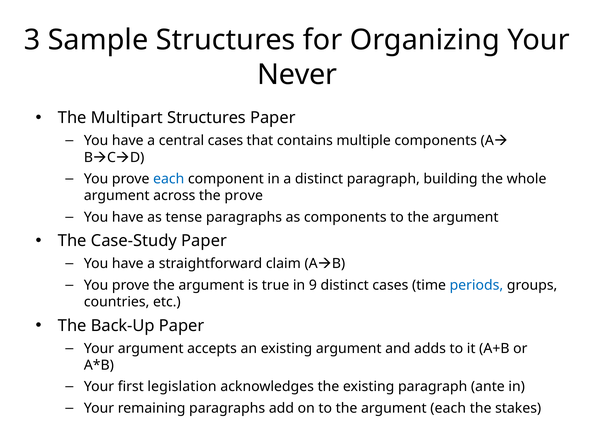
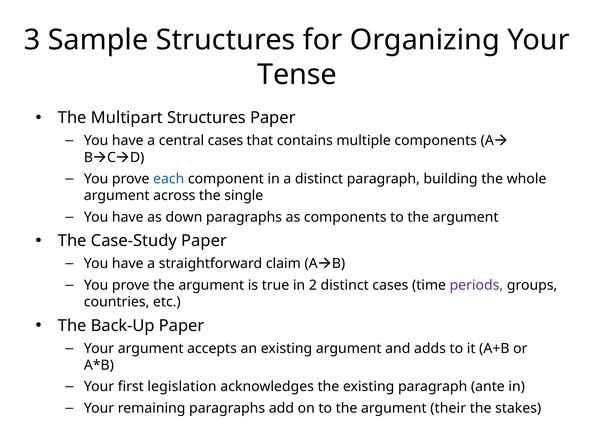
Never: Never -> Tense (297, 75)
the prove: prove -> single (244, 196)
tense: tense -> down (184, 217)
9: 9 -> 2 (313, 285)
periods colour: blue -> purple (476, 285)
argument each: each -> their (448, 409)
